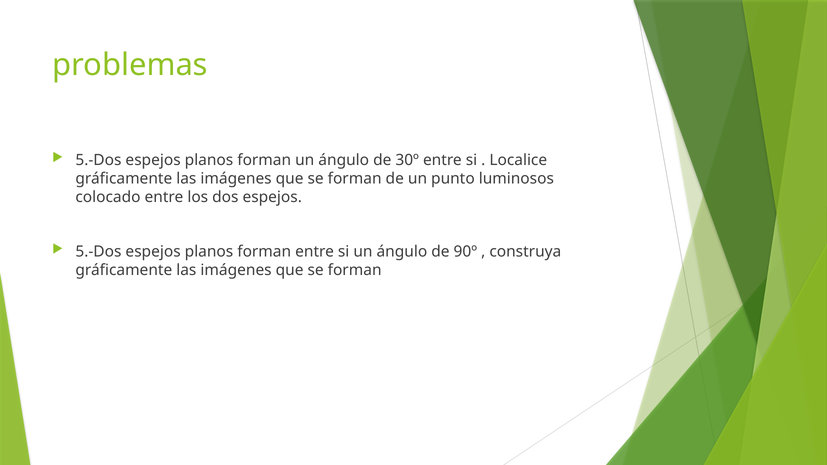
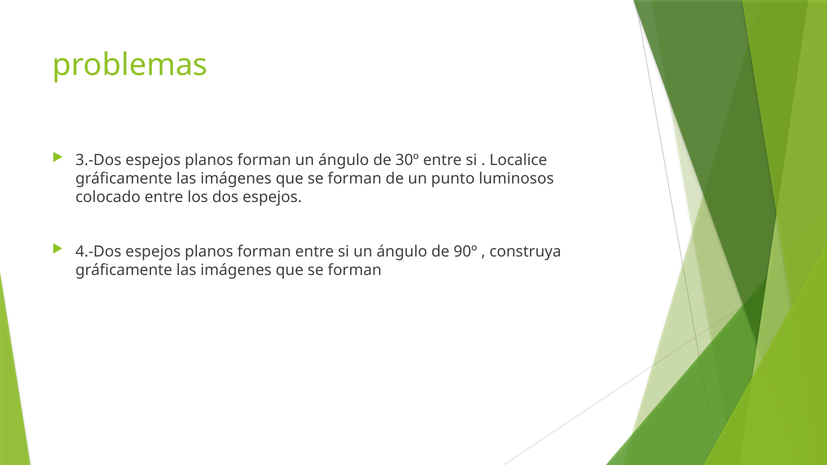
5.-Dos: 5.-Dos -> 3.-Dos (98, 160)
5.-Dos: 5.-Dos -> 4.-Dos (98, 252)
